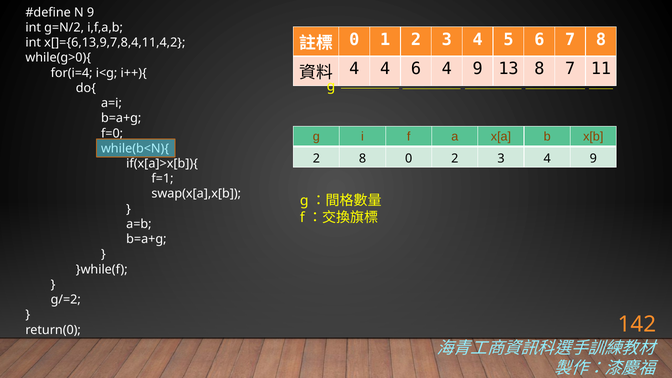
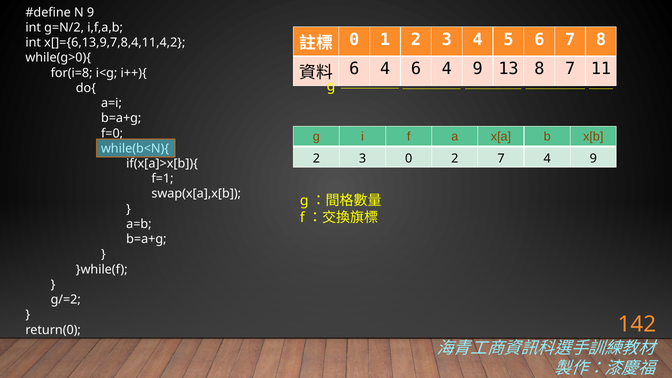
4: 4 -> 6 (354, 69)
for(i=4: for(i=4 -> for(i=8 (72, 73)
8: 8 -> 3 (363, 158)
0 2 3: 3 -> 7 (501, 158)
